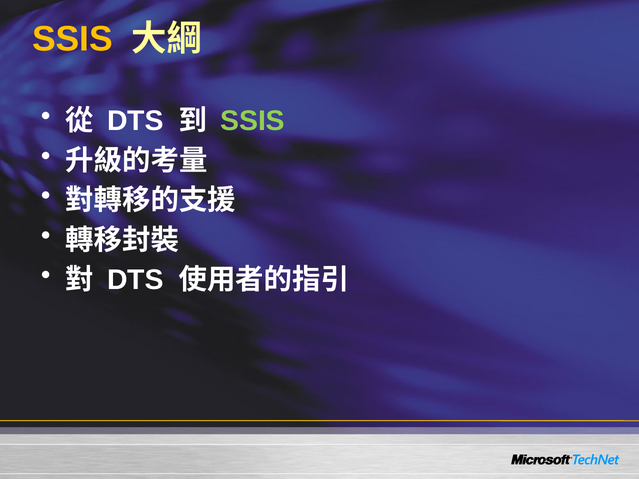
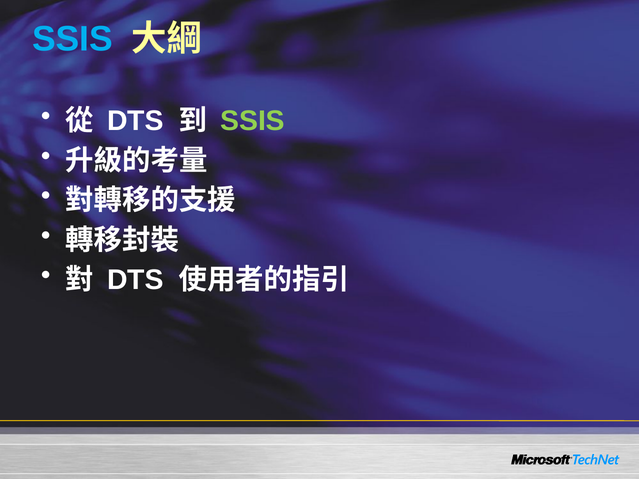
SSIS colour: yellow -> light blue (72, 39)
